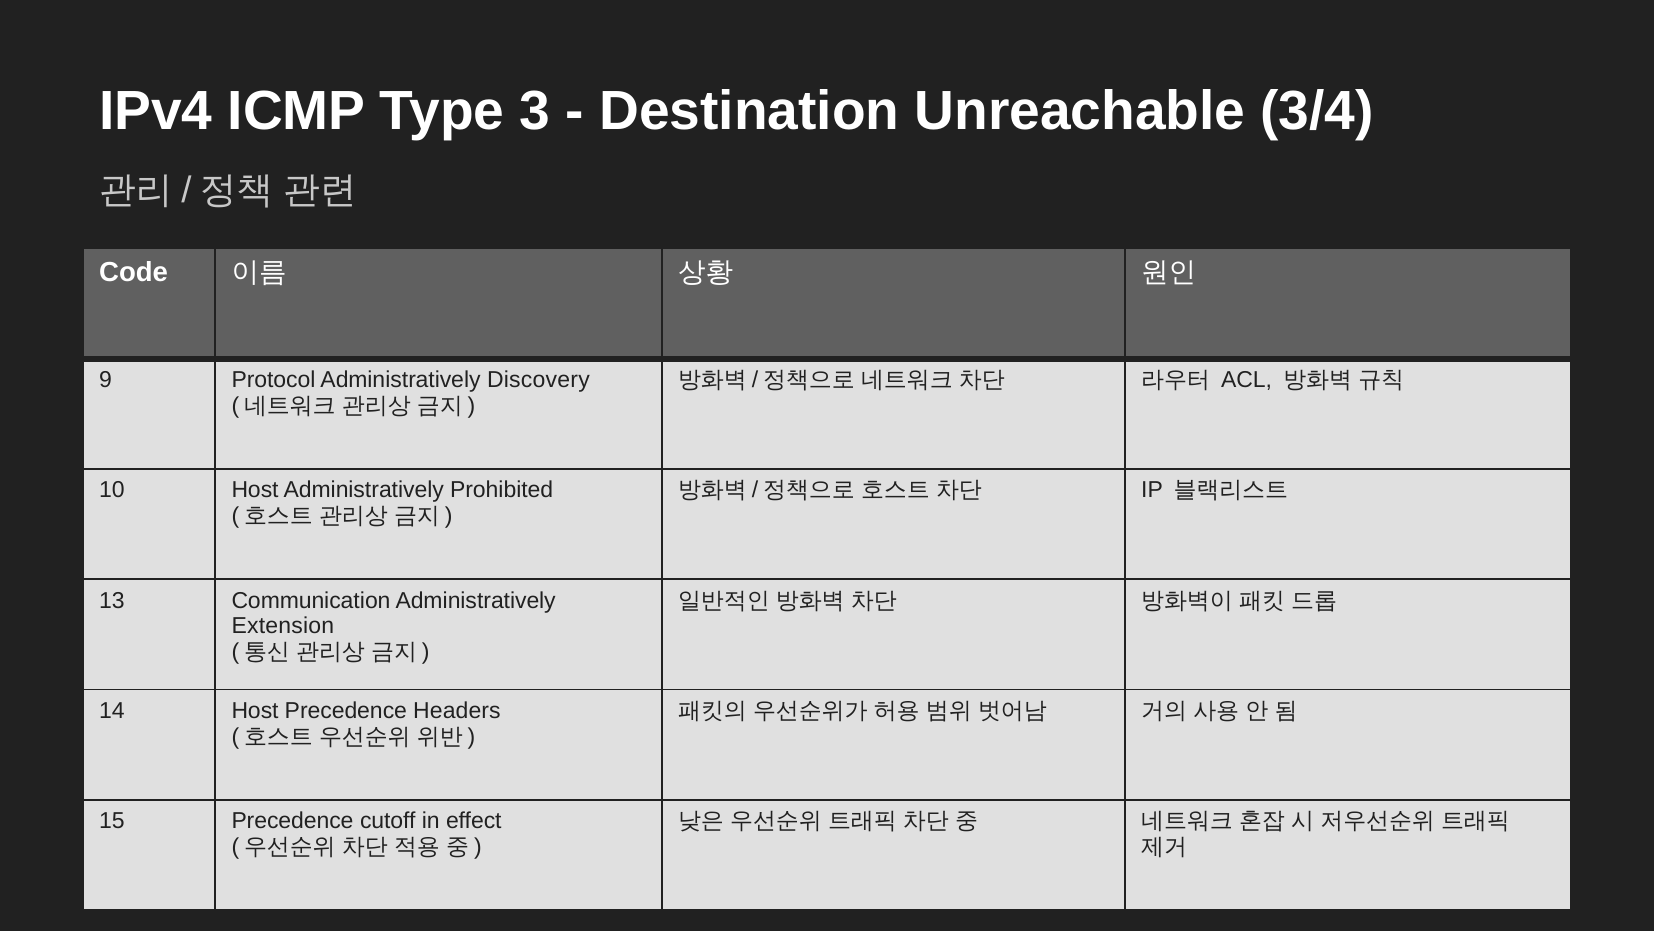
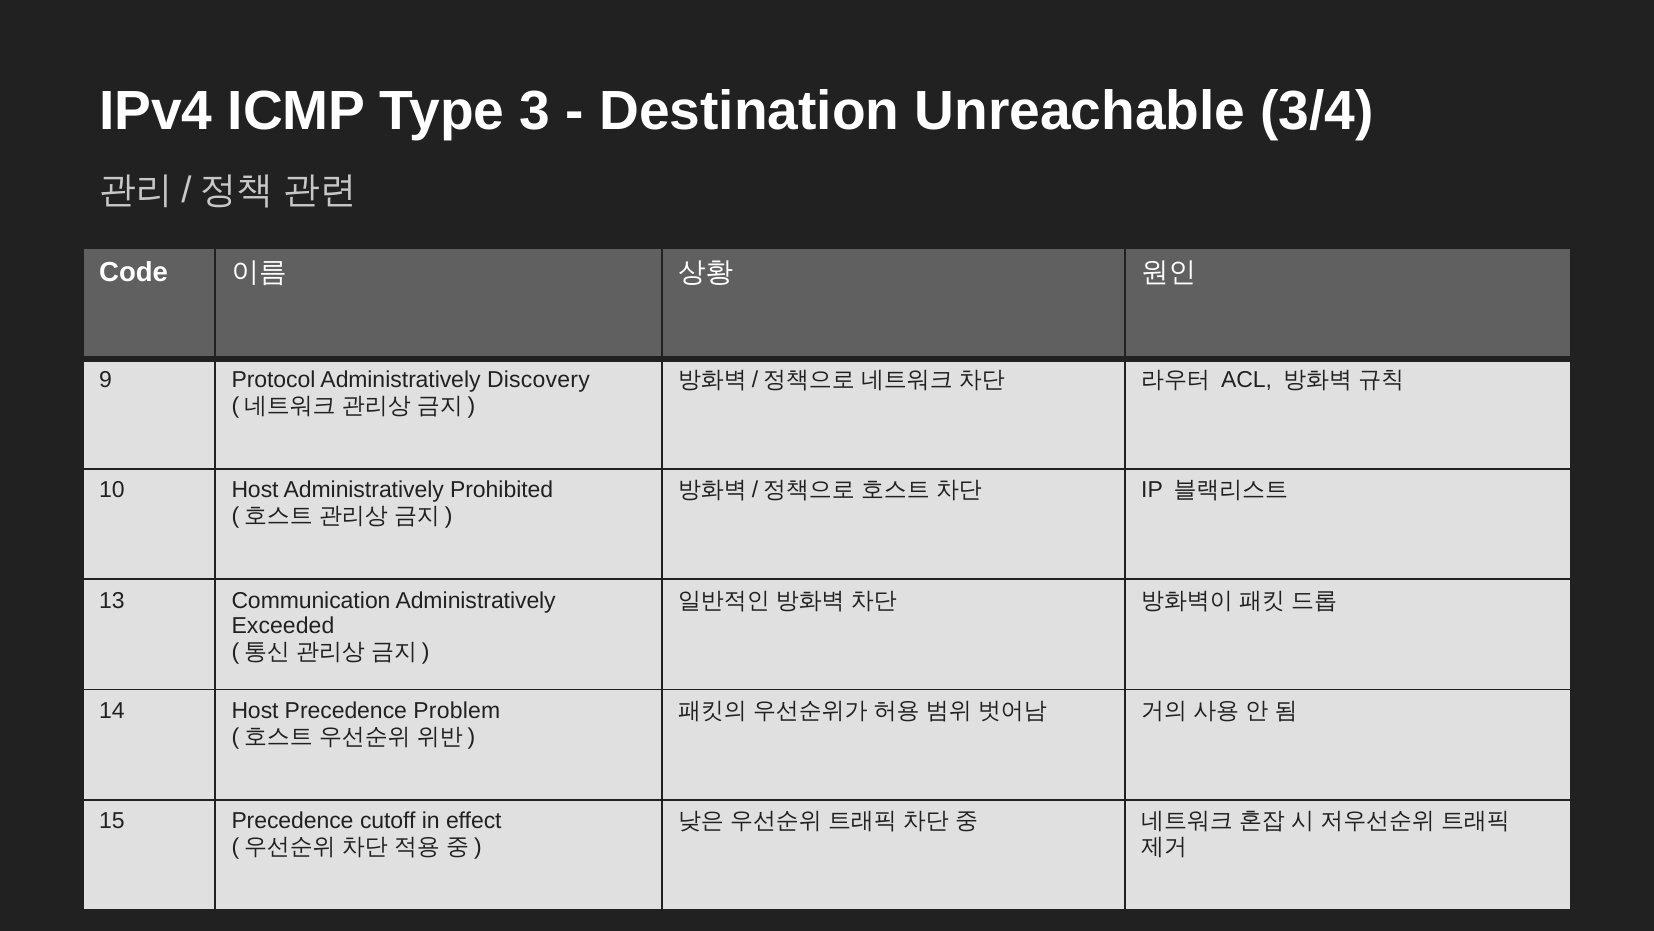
Extension: Extension -> Exceeded (283, 626)
Headers: Headers -> Problem (457, 710)
